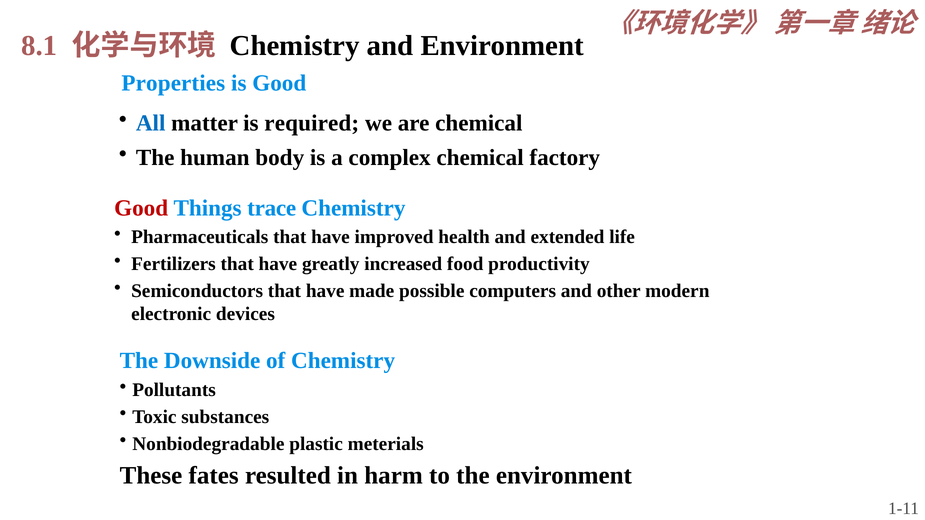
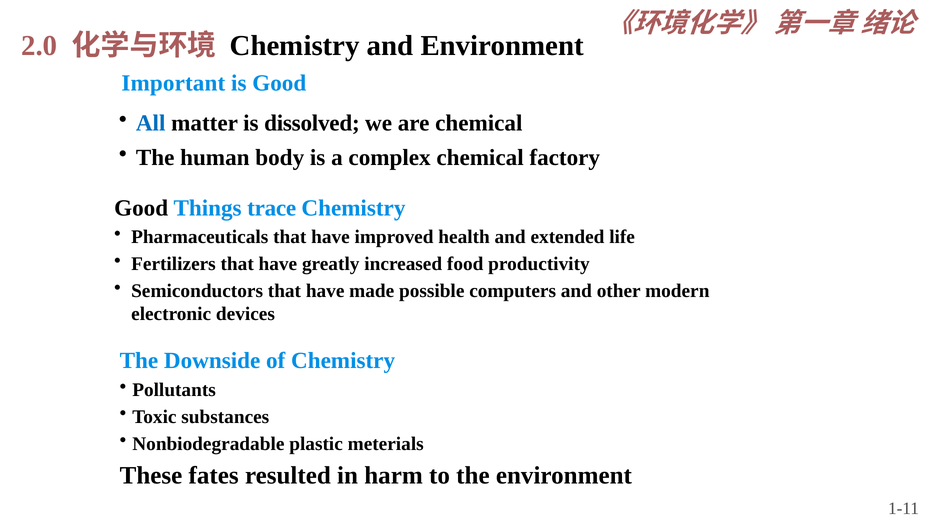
8.1: 8.1 -> 2.0 (39, 46)
Properties: Properties -> Important (173, 83)
required: required -> dissolved (312, 123)
Good colour: red -> black (141, 208)
